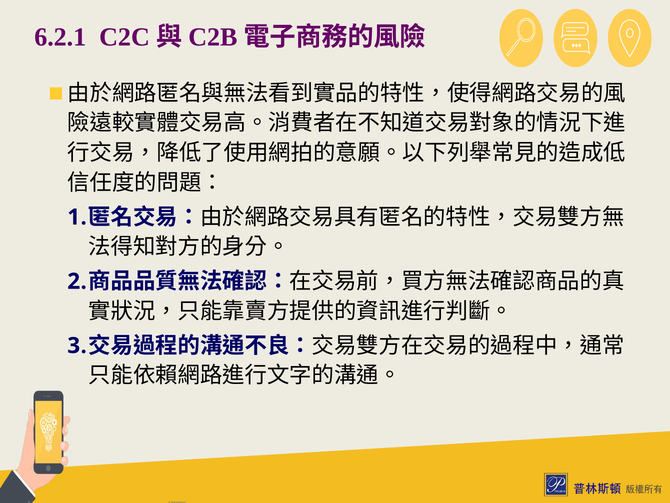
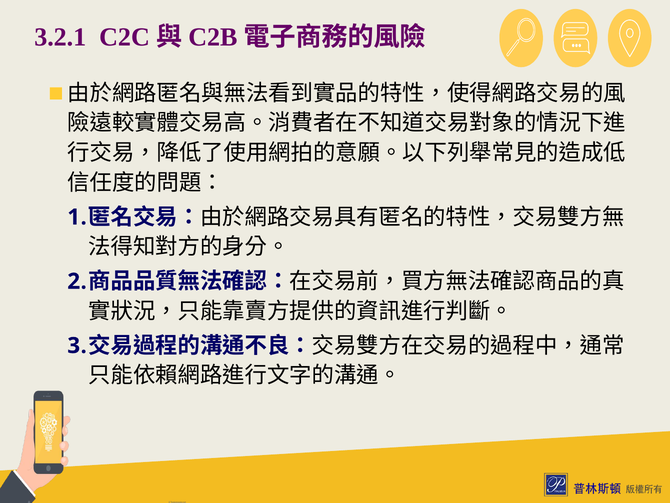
6.2.1: 6.2.1 -> 3.2.1 (60, 37)
